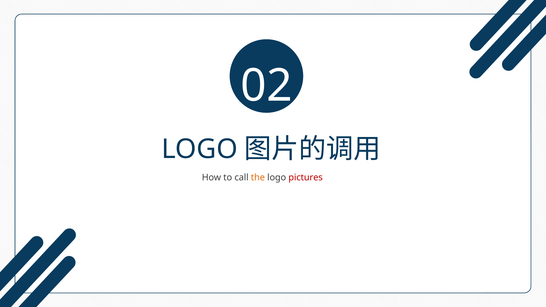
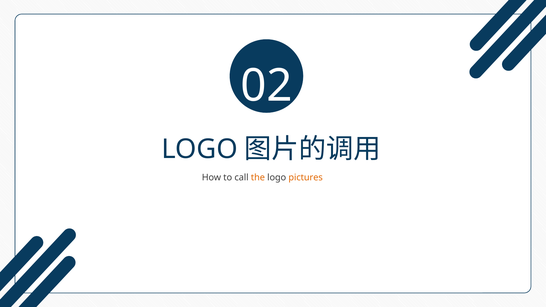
pictures colour: red -> orange (306, 177)
